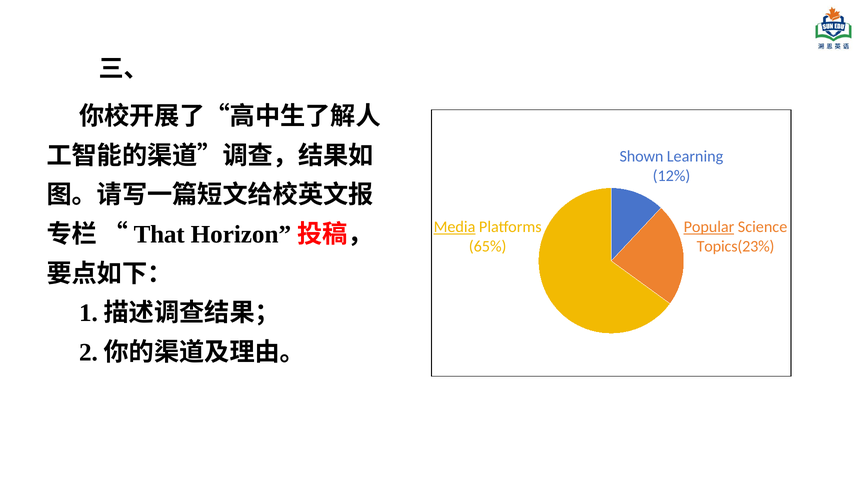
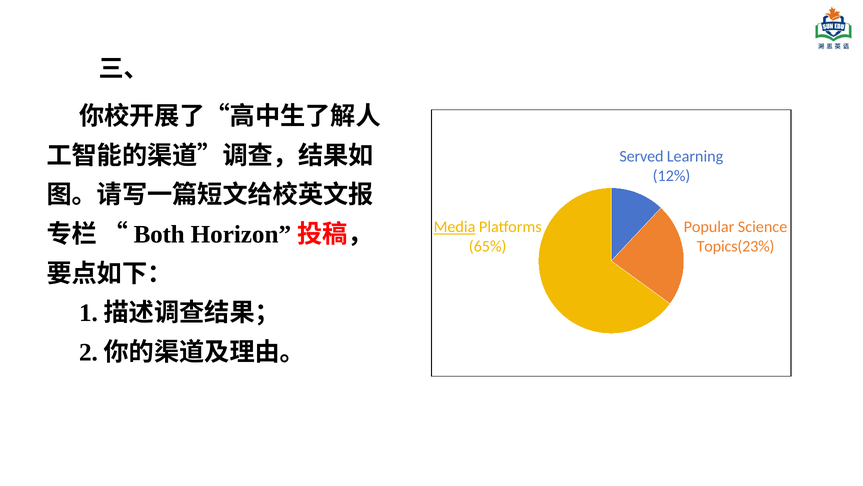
Shown: Shown -> Served (641, 156)
Popular underline: present -> none (709, 227)
That: That -> Both (159, 234)
